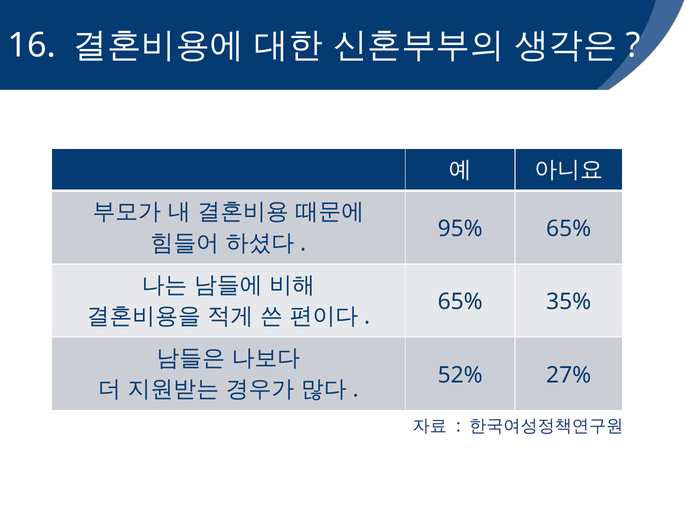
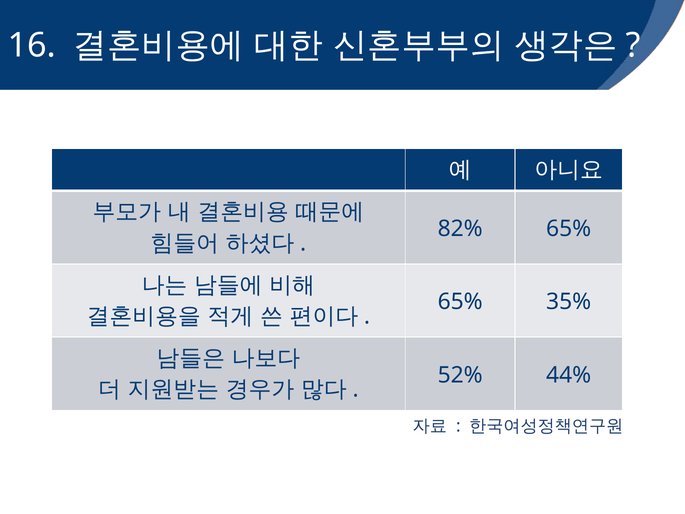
95%: 95% -> 82% (460, 229)
27%: 27% -> 44% (569, 375)
